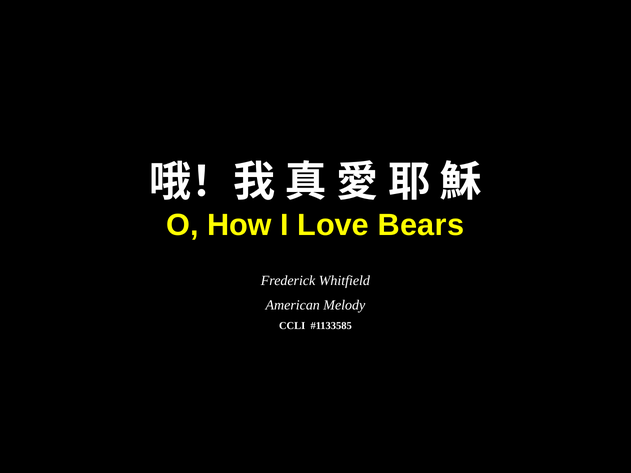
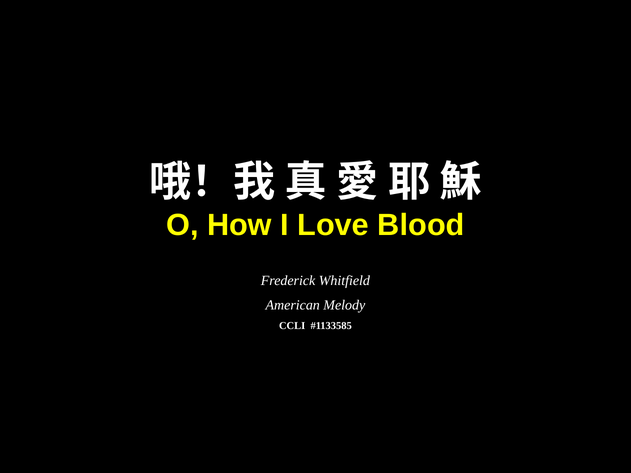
Bears: Bears -> Blood (421, 225)
